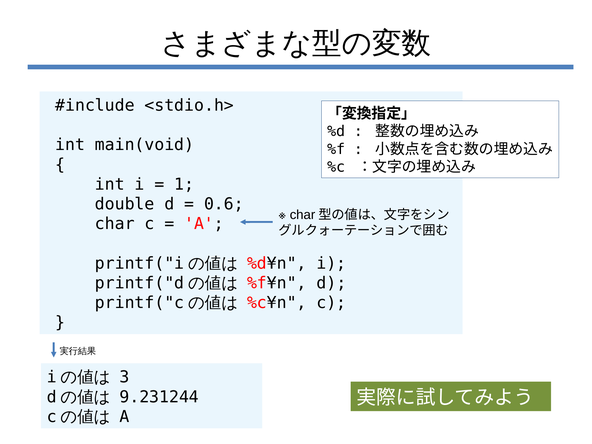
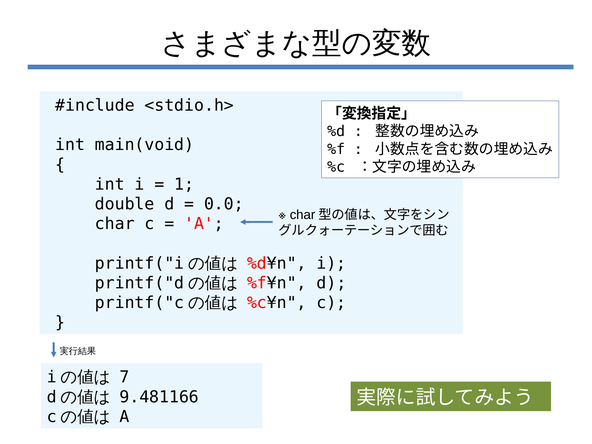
0.6: 0.6 -> 0.0 (224, 204)
3: 3 -> 7 (125, 377)
9.231244: 9.231244 -> 9.481166 (159, 397)
